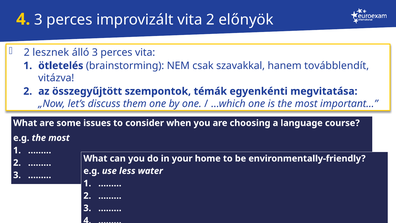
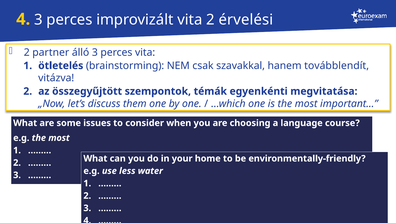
előnyök: előnyök -> érvelési (246, 20)
lesznek: lesznek -> partner (51, 52)
